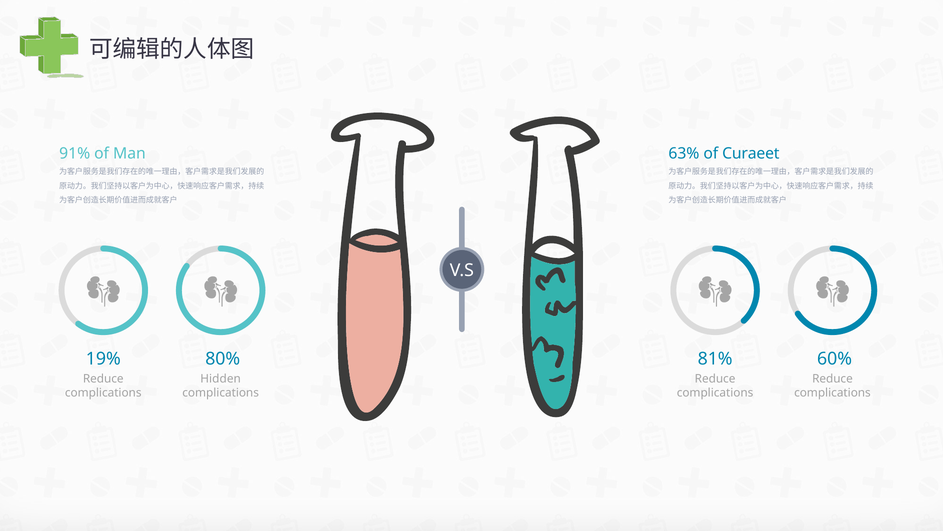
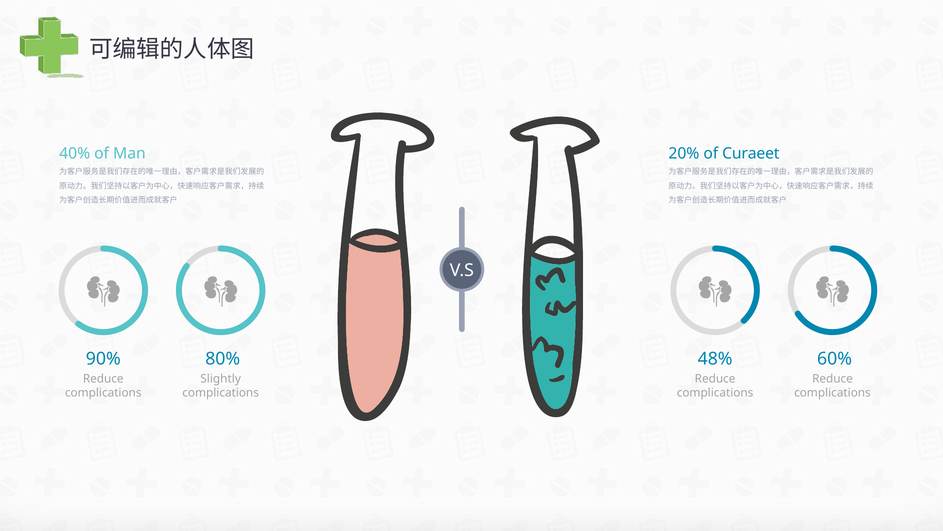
91%: 91% -> 40% (75, 153)
63%: 63% -> 20% (684, 153)
19%: 19% -> 90% (103, 358)
81%: 81% -> 48% (715, 358)
Hidden: Hidden -> Slightly (221, 378)
